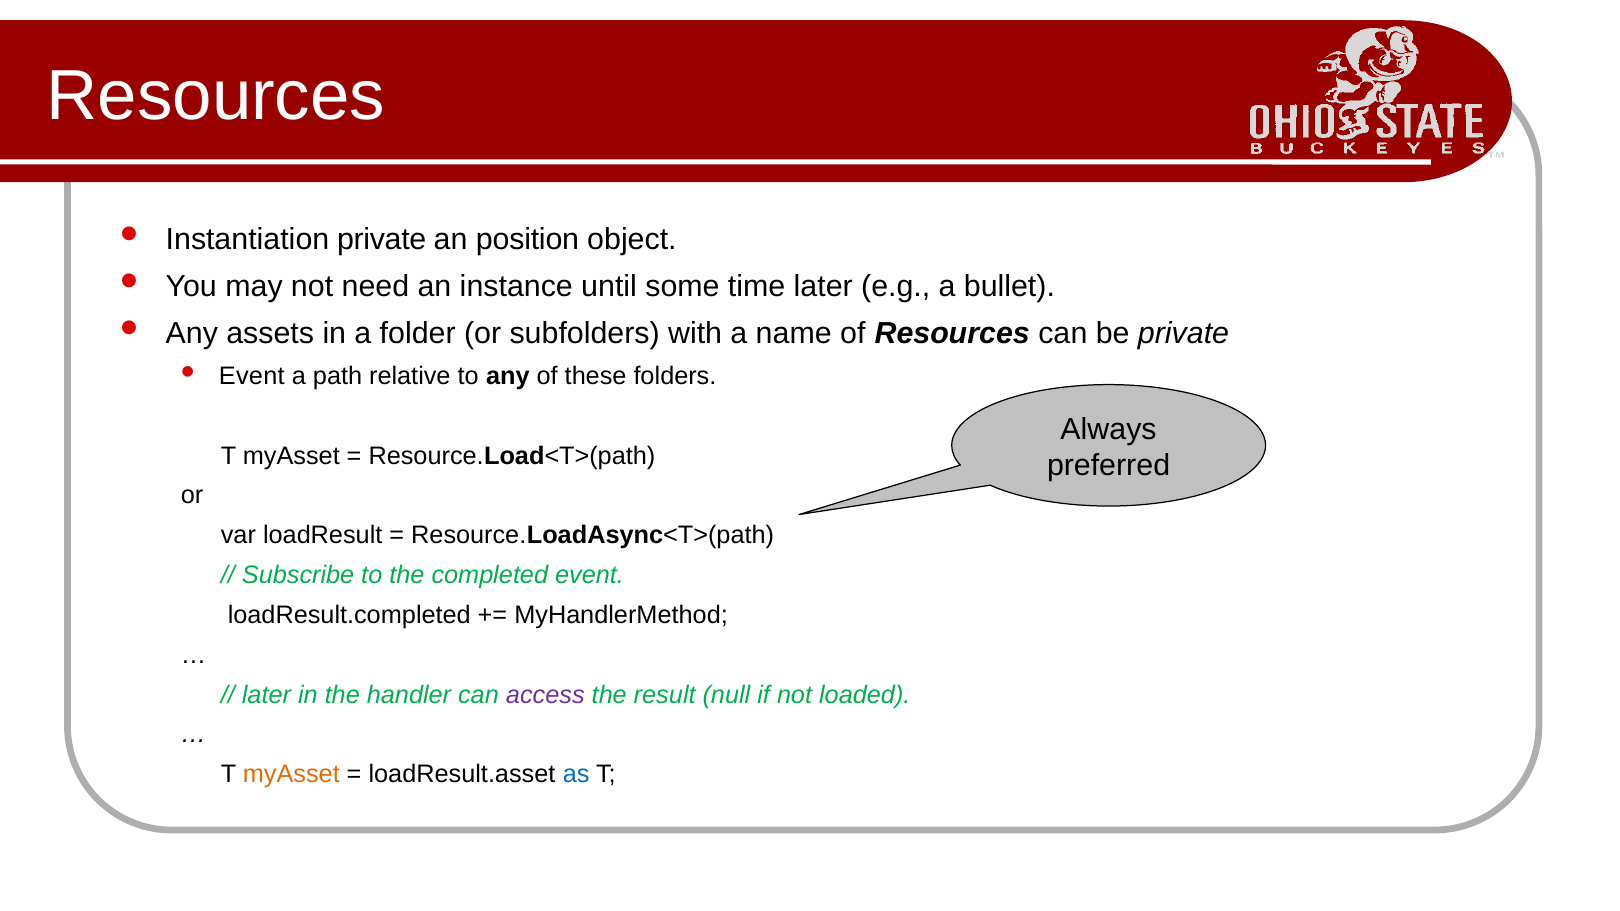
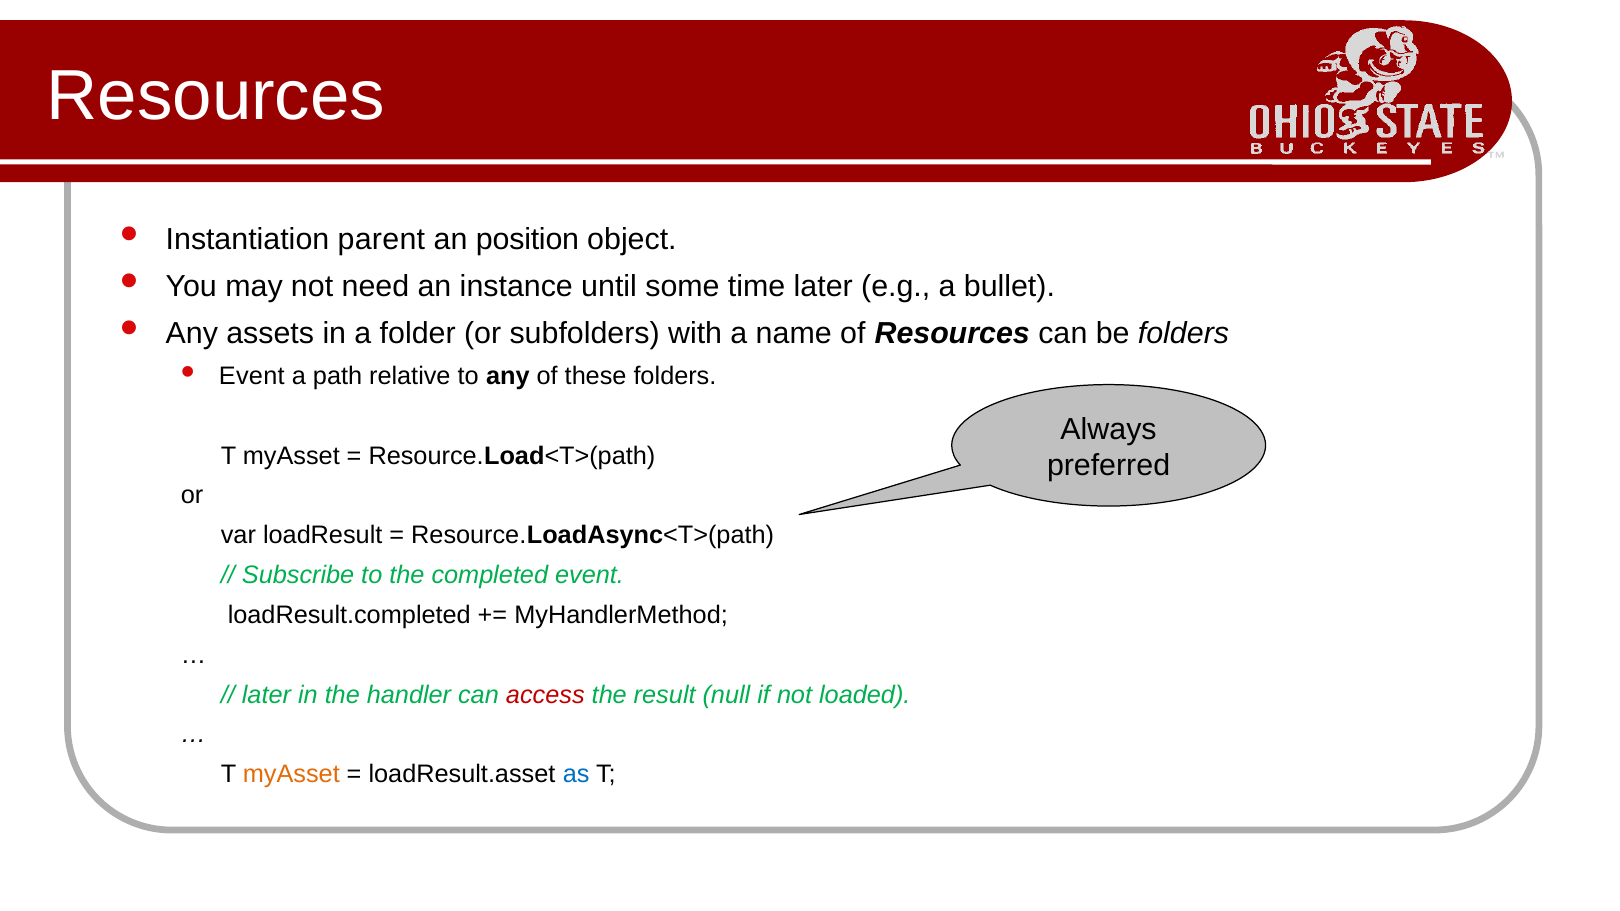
Instantiation private: private -> parent (381, 239)
be private: private -> folders (1184, 334)
access colour: purple -> red (545, 695)
